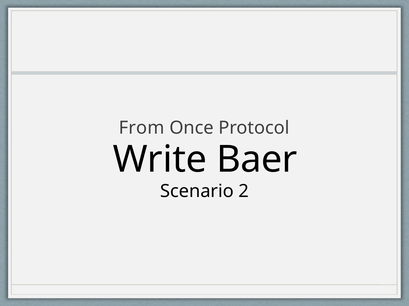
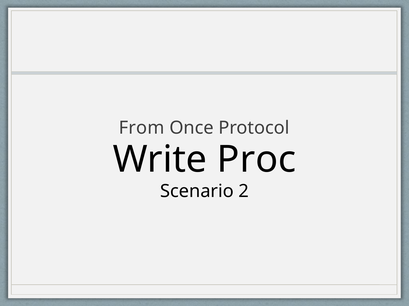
Baer: Baer -> Proc (257, 160)
